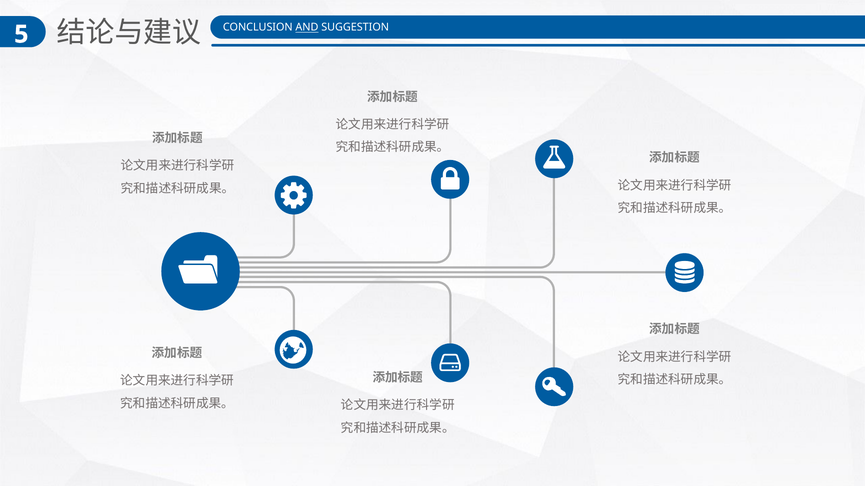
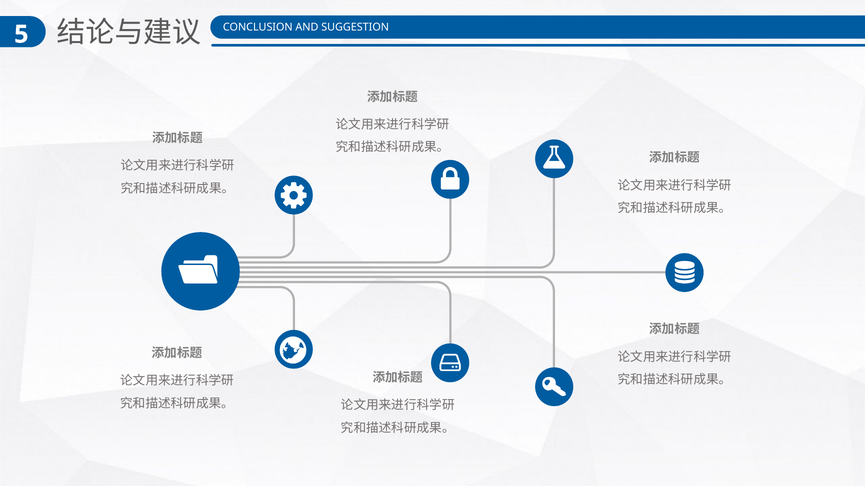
AND underline: present -> none (307, 27)
